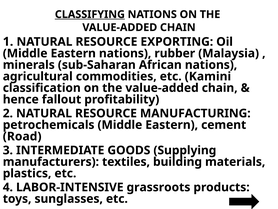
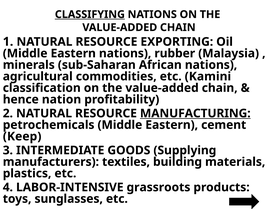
fallout: fallout -> nation (62, 99)
MANUFACTURING underline: none -> present (195, 113)
Road: Road -> Keep (22, 136)
